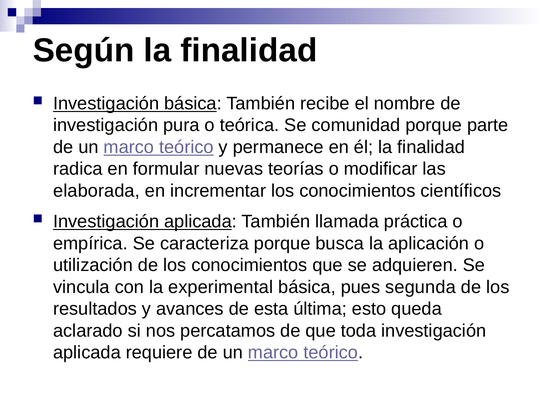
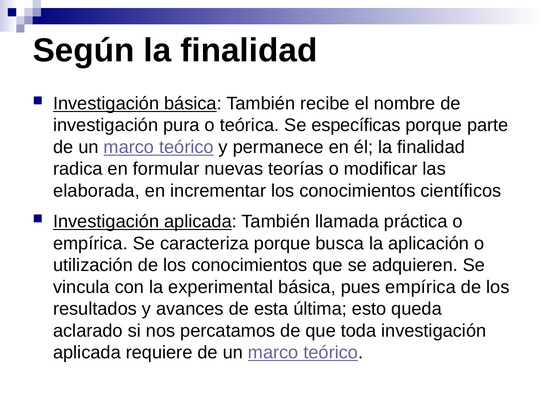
comunidad: comunidad -> específicas (356, 125)
pues segunda: segunda -> empírica (421, 287)
